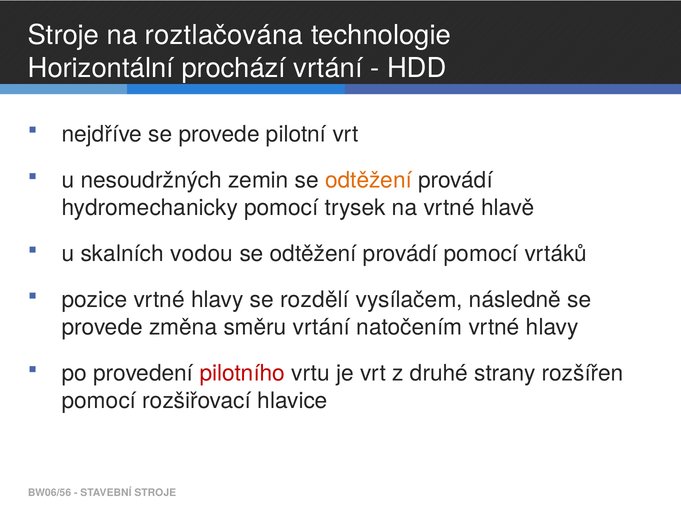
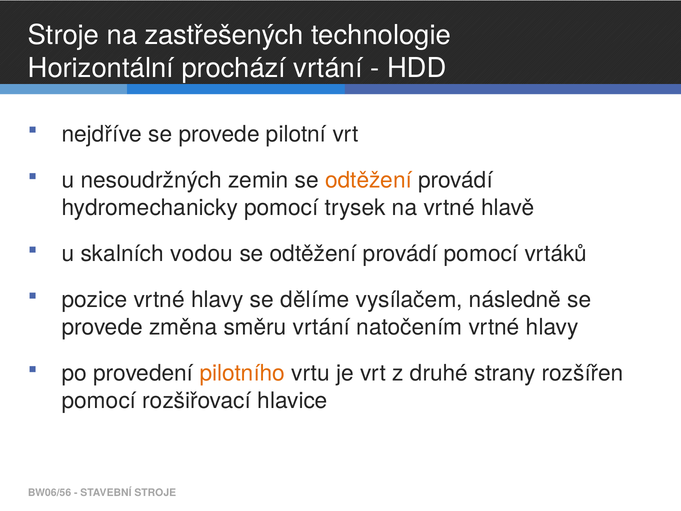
roztlačována: roztlačována -> zastřešených (224, 35)
rozdělí: rozdělí -> dělíme (315, 300)
pilotního colour: red -> orange (242, 373)
